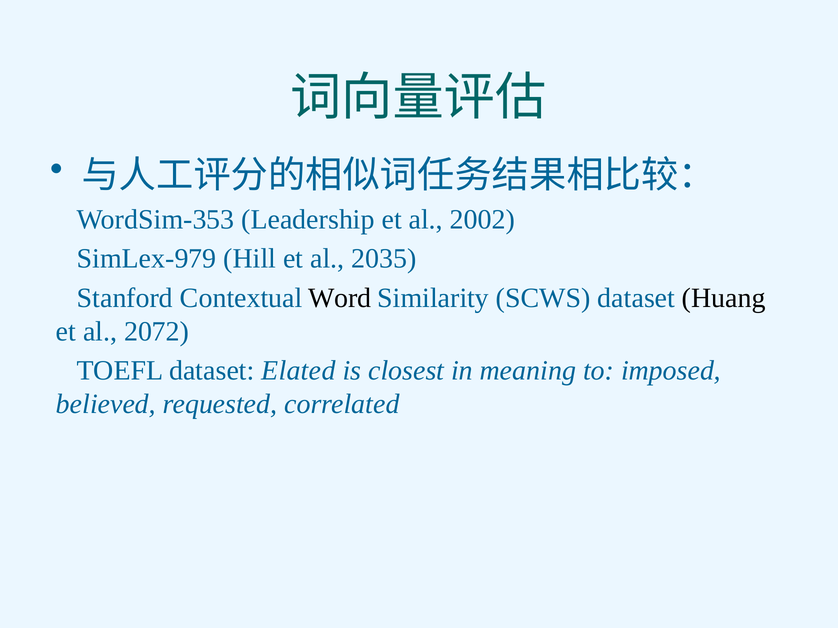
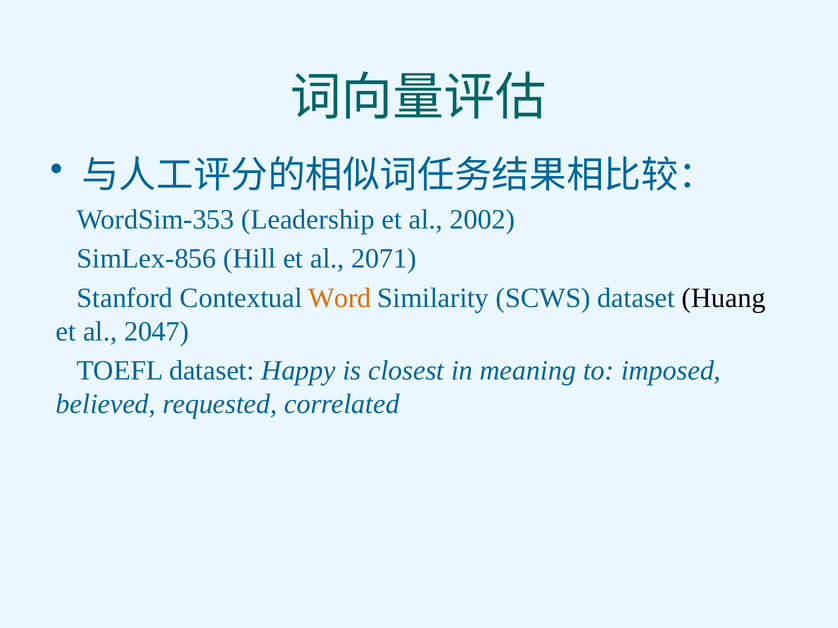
SimLex-979: SimLex-979 -> SimLex-856 (147, 259)
2035: 2035 -> 2071 (384, 259)
Word colour: black -> orange (340, 298)
2072: 2072 -> 2047 (157, 332)
Elated: Elated -> Happy (299, 371)
